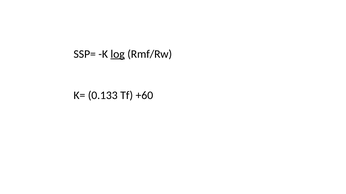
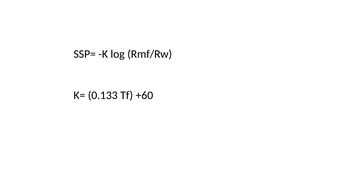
log underline: present -> none (118, 54)
